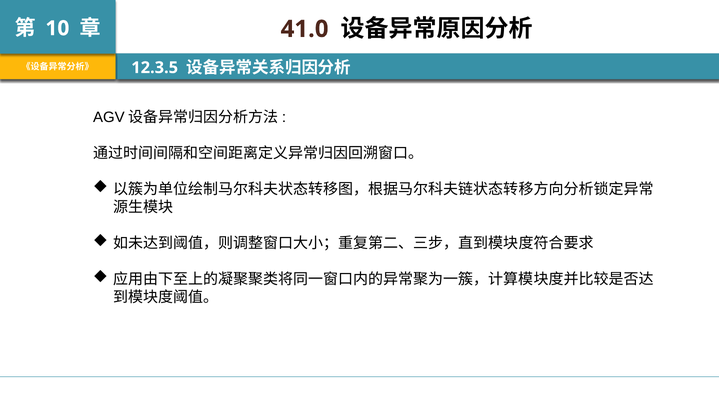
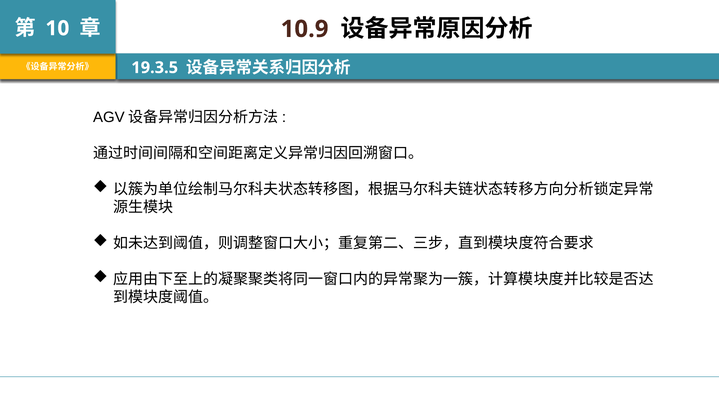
41.0: 41.0 -> 10.9 (305, 29)
12.3.5: 12.3.5 -> 19.3.5 (155, 68)
